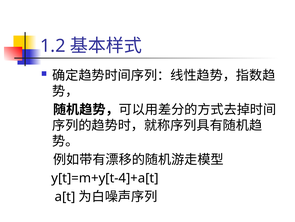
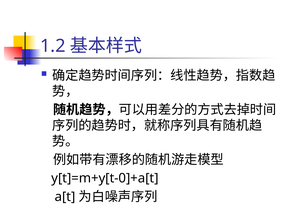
y[t]=m+y[t-4]+a[t: y[t]=m+y[t-4]+a[t -> y[t]=m+y[t-0]+a[t (105, 178)
